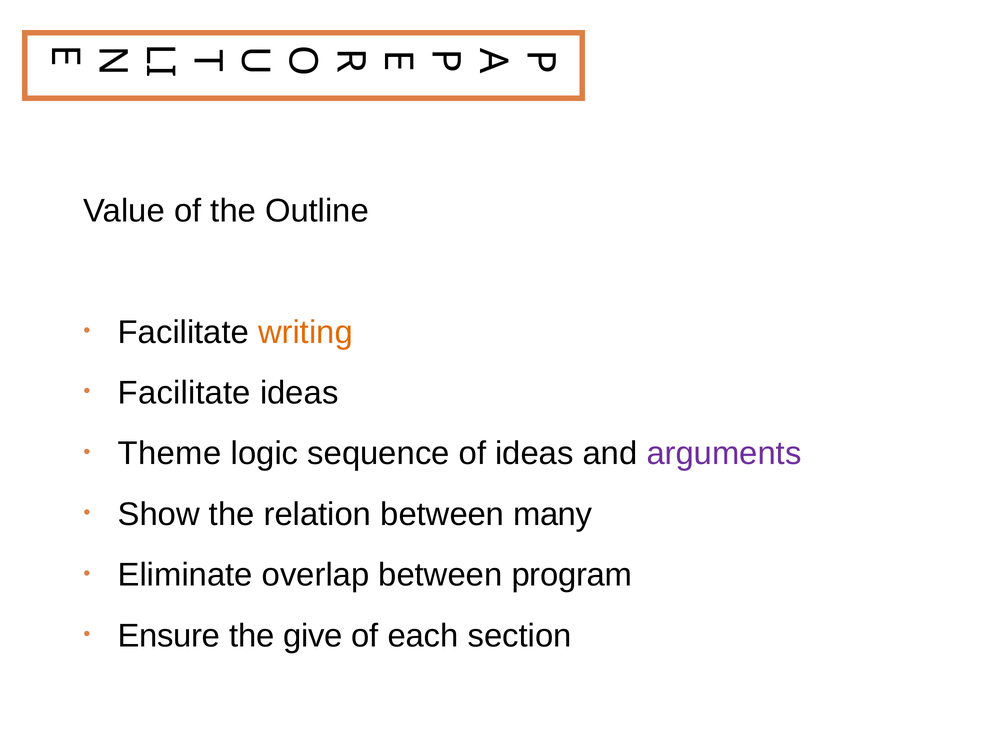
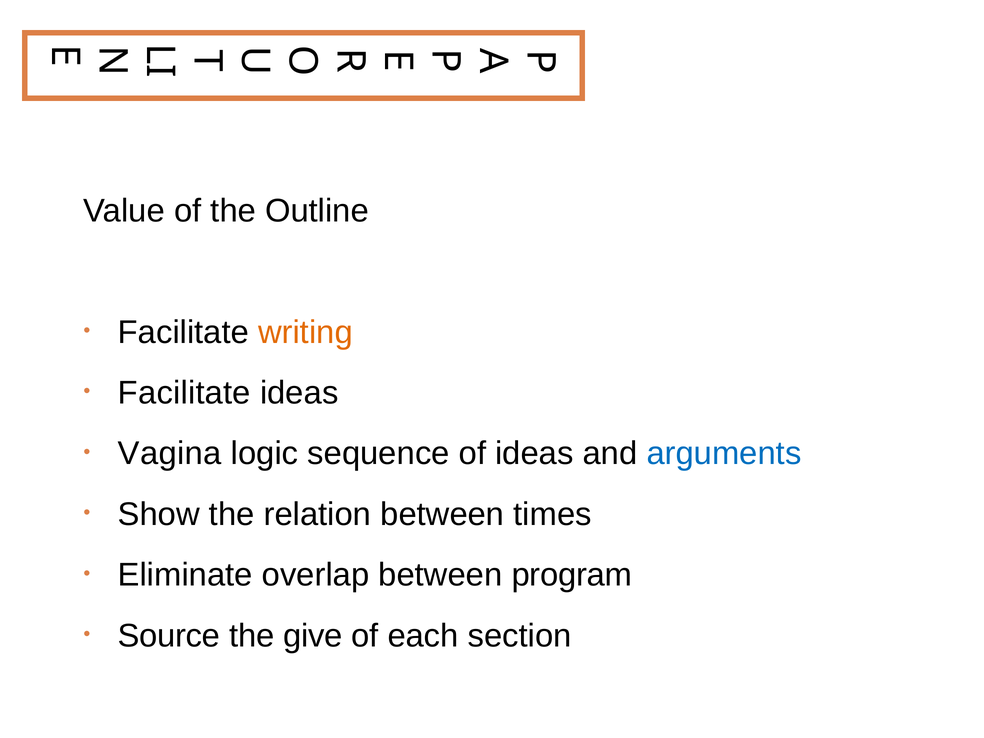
Theme: Theme -> Vagina (170, 454)
arguments colour: purple -> blue (724, 454)
many: many -> times (552, 514)
Ensure: Ensure -> Source (169, 636)
